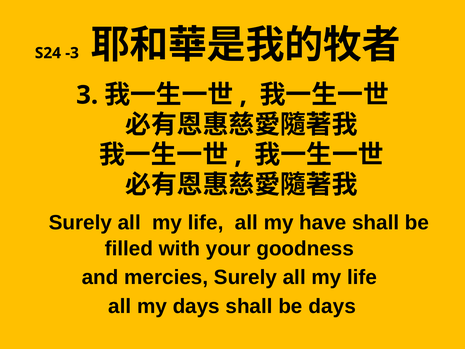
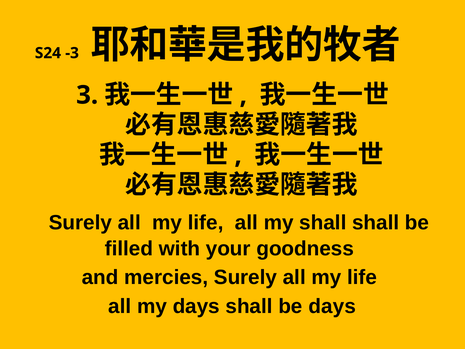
my have: have -> shall (323, 223)
